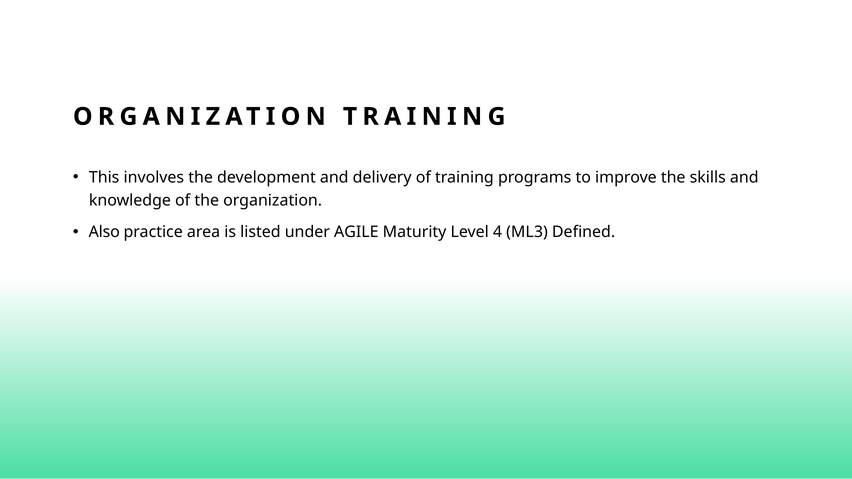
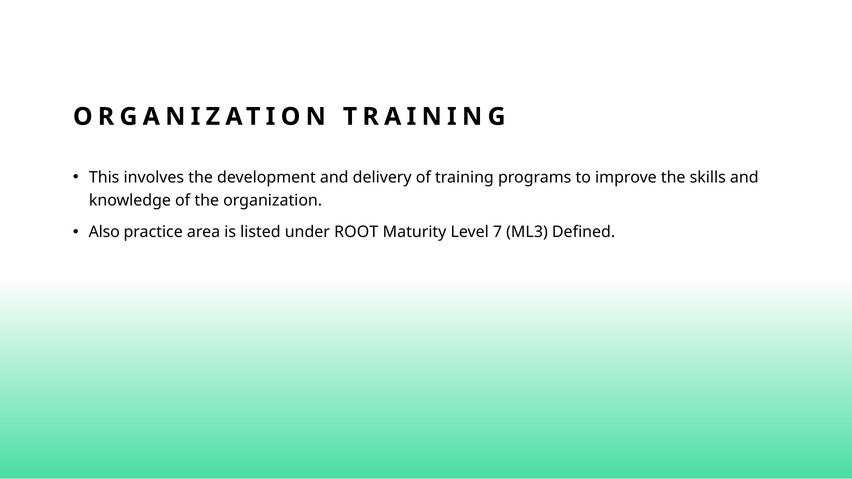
AGILE: AGILE -> ROOT (356, 232)
4: 4 -> 7 (498, 232)
